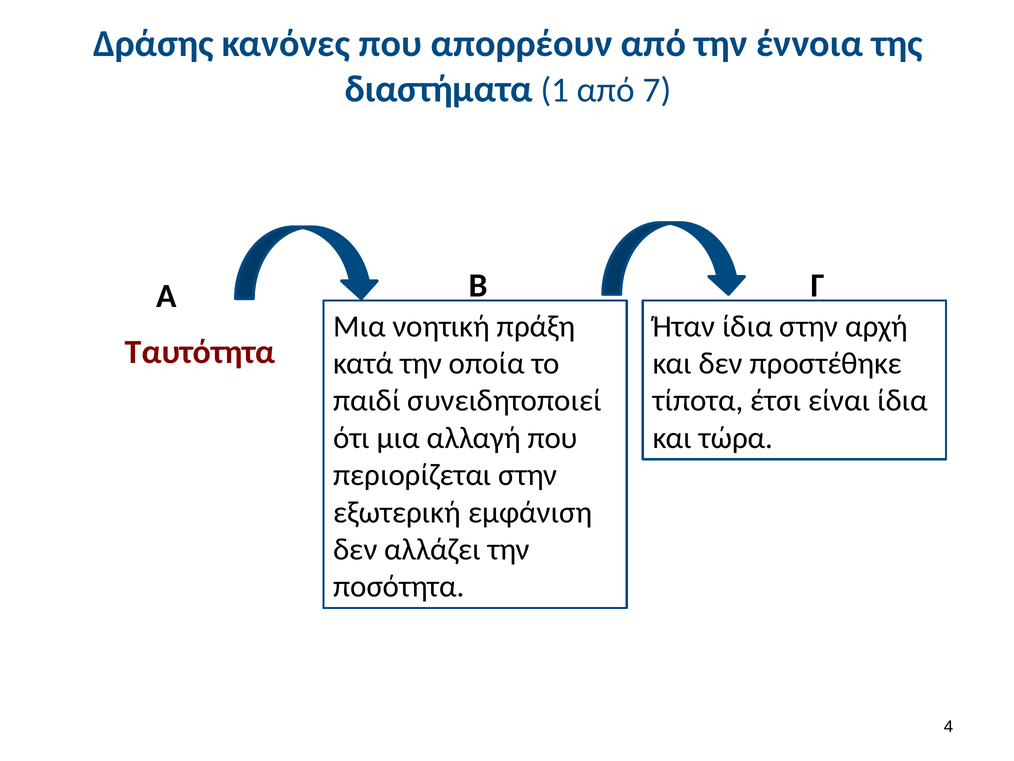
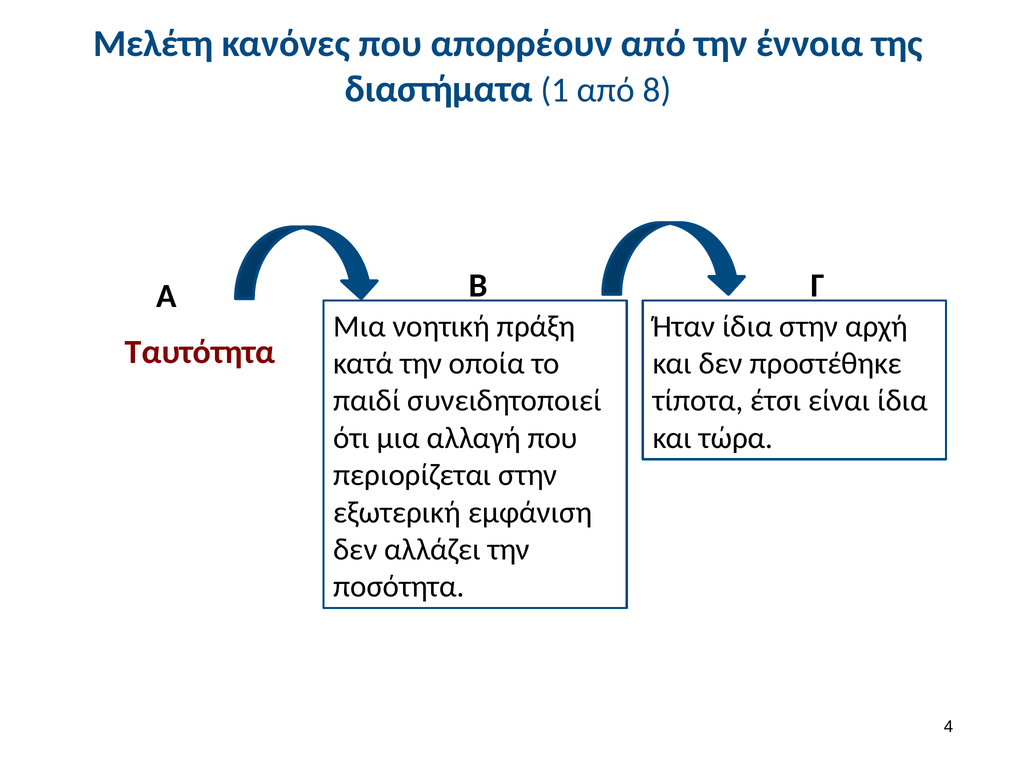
Δράσης: Δράσης -> Μελέτη (153, 43)
7: 7 -> 8 (657, 90)
